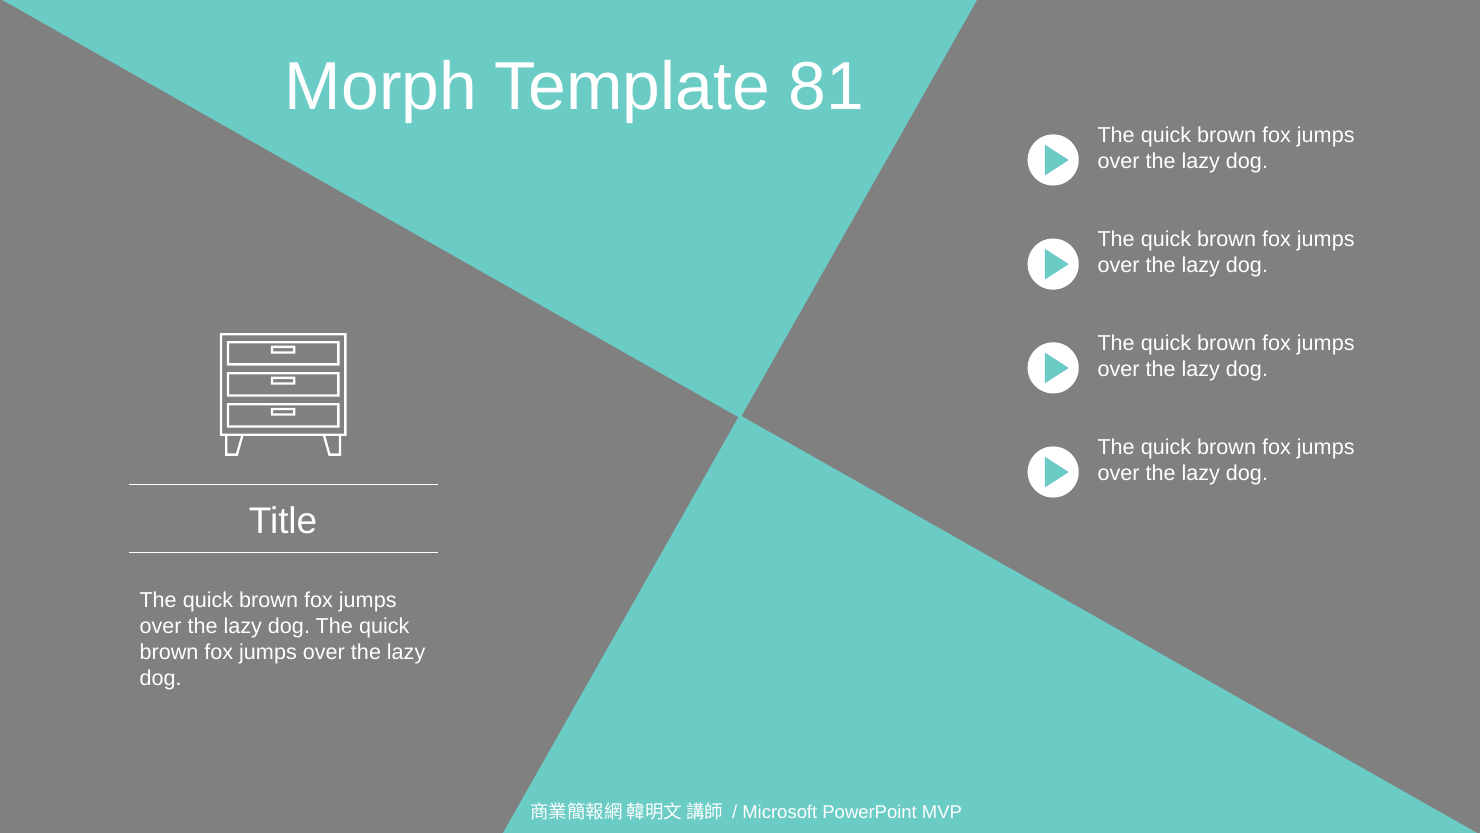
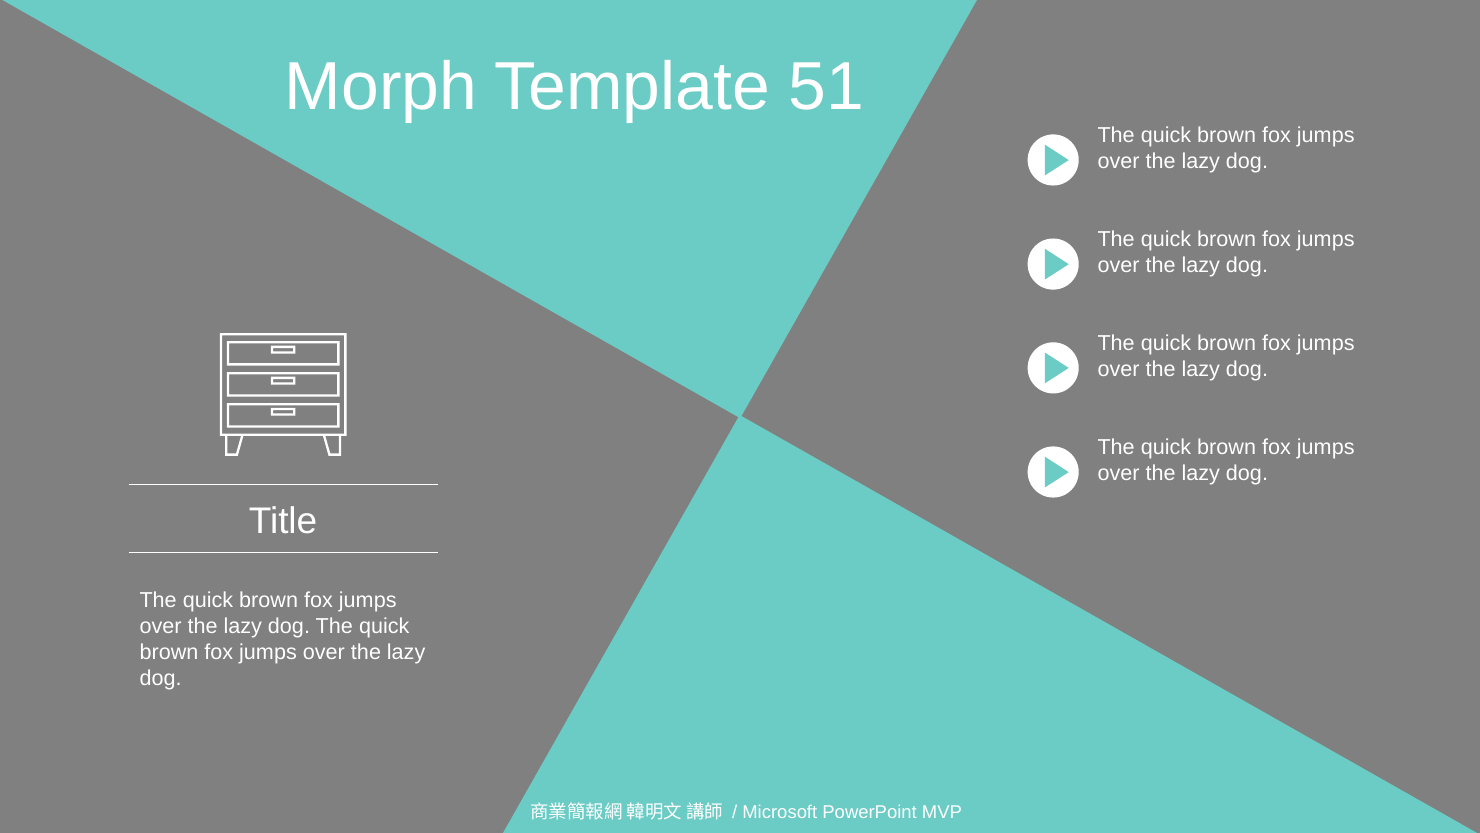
81: 81 -> 51 (826, 87)
